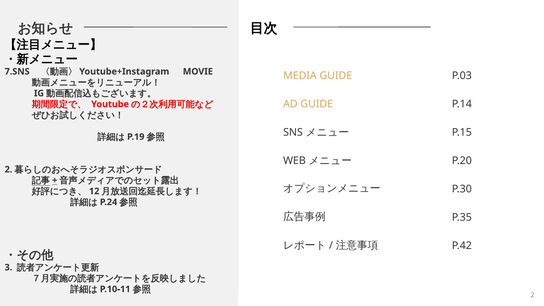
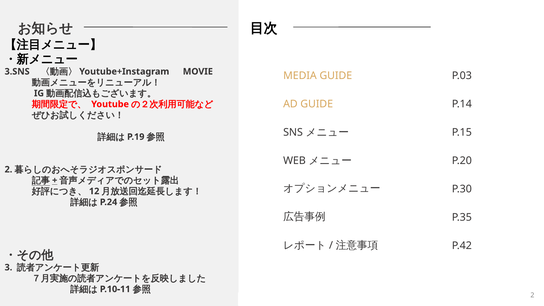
7.SNS: 7.SNS -> 3.SNS (17, 72)
